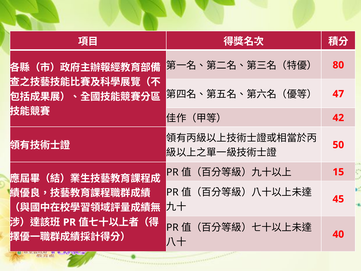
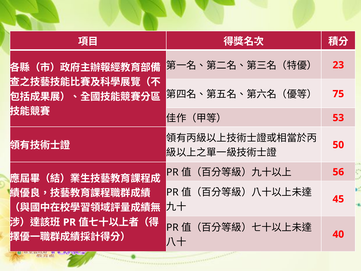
80: 80 -> 23 (338, 65)
47: 47 -> 75 (338, 94)
42: 42 -> 53 (338, 118)
15: 15 -> 56 (338, 172)
